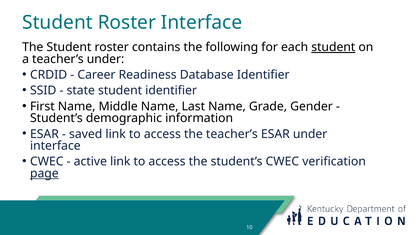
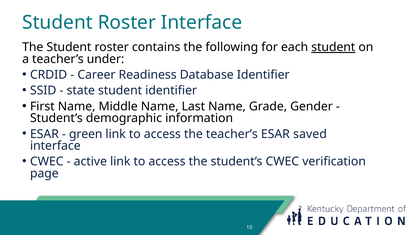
saved: saved -> green (86, 134)
ESAR under: under -> saved (310, 134)
page underline: present -> none (44, 174)
